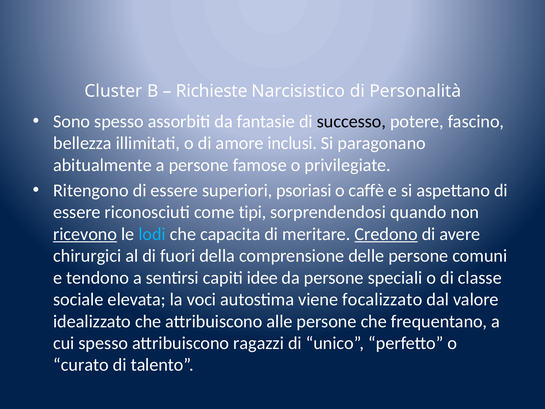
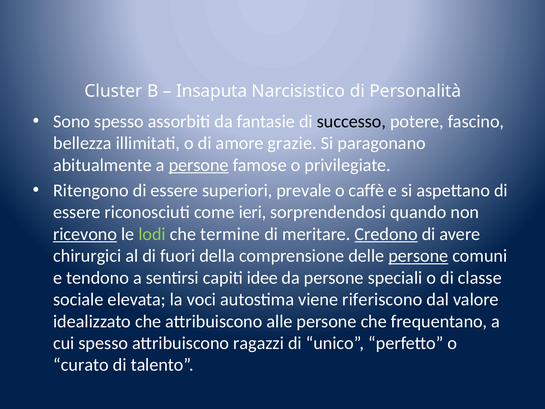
Richieste: Richieste -> Insaputa (212, 91)
inclusi: inclusi -> grazie (292, 143)
persone underline: none -> present (199, 165)
psoriasi: psoriasi -> prevale (304, 190)
tipi: tipi -> ieri (253, 212)
lodi colour: light blue -> light green (152, 234)
capacita: capacita -> termine (230, 234)
persone underline: none -> present (418, 256)
focalizzato: focalizzato -> riferiscono (382, 299)
